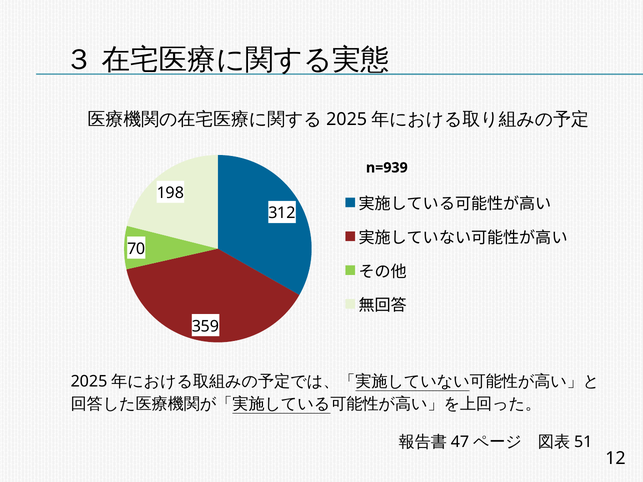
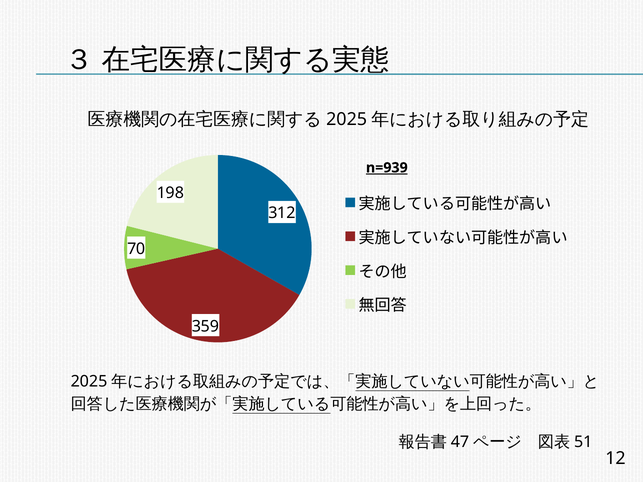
n=939 underline: none -> present (387, 168)
